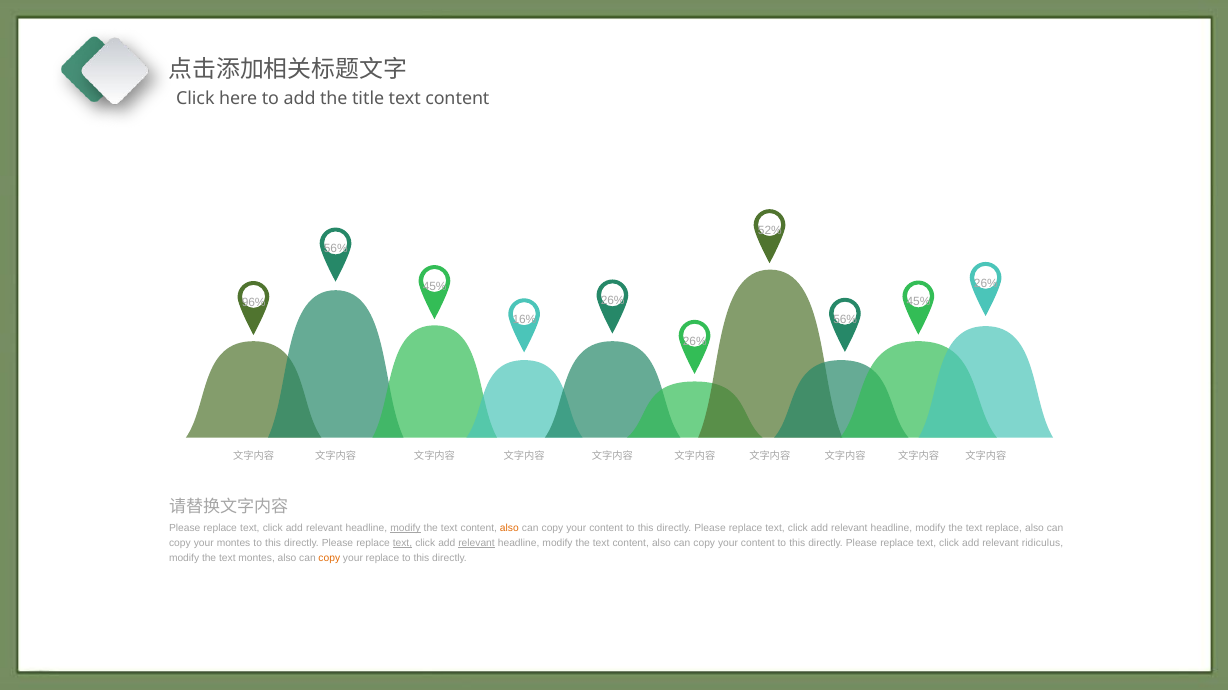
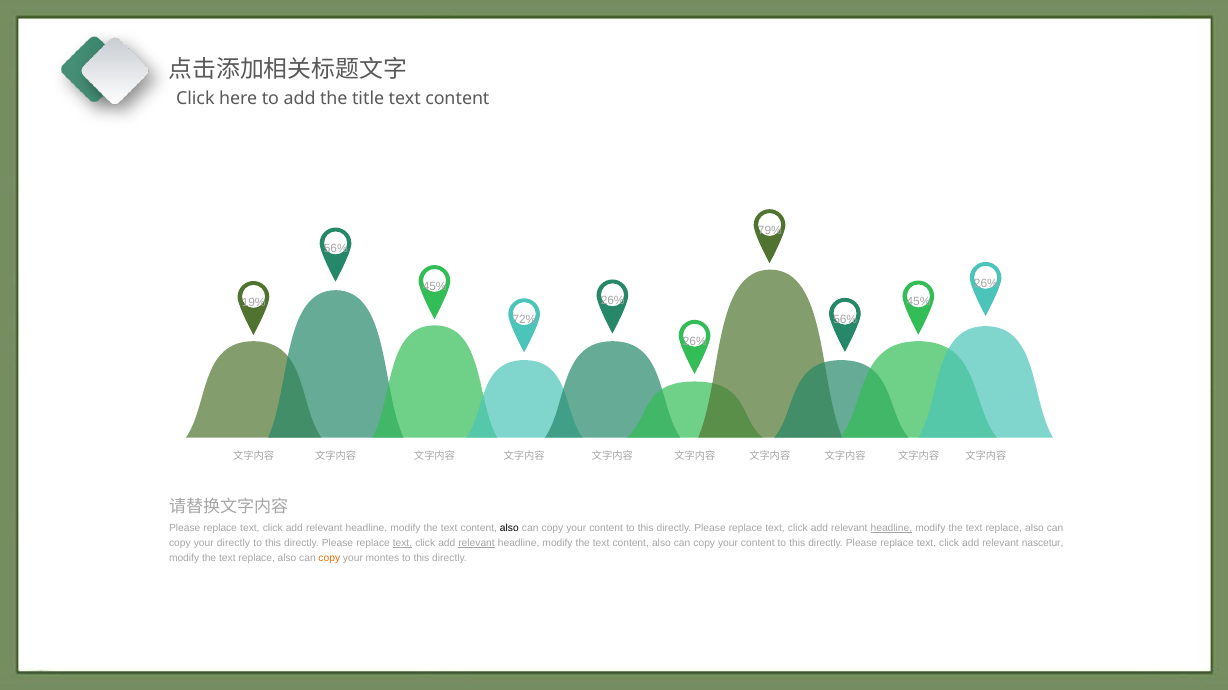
52%: 52% -> 79% (770, 231)
96%: 96% -> 19% (254, 303)
16%: 16% -> 72% (524, 320)
modify underline: present -> none (405, 529)
also colour: orange -> black (509, 529)
headline underline: none -> present (891, 529)
your montes: montes -> directly (233, 544)
ridiculus: ridiculus -> nascetur (1043, 544)
montes: montes -> replace (257, 558)
your replace: replace -> montes (382, 558)
